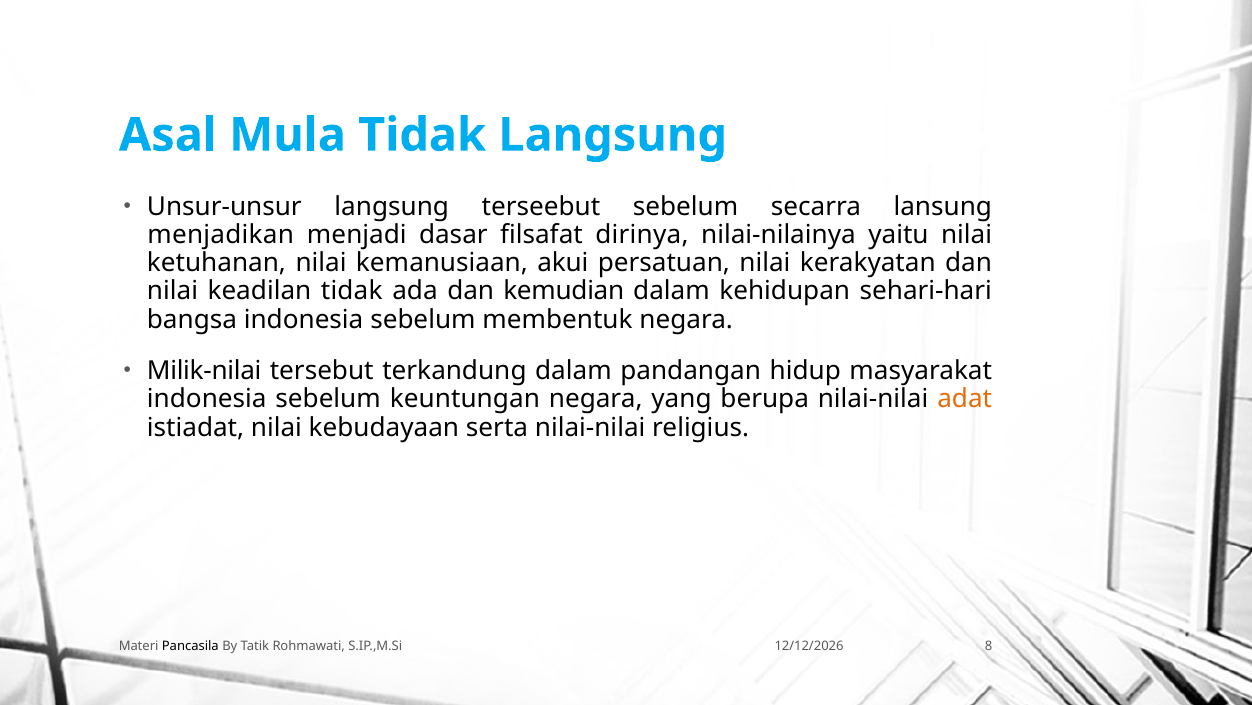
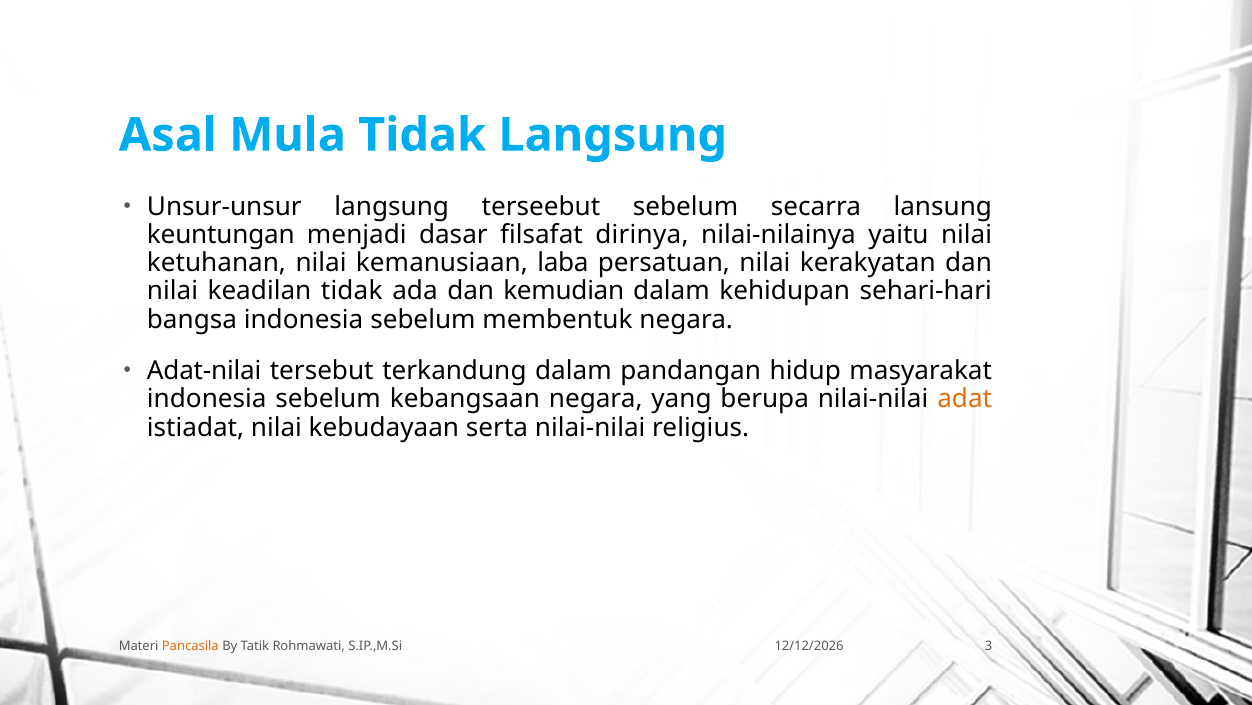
menjadikan: menjadikan -> keuntungan (221, 235)
akui: akui -> laba (563, 263)
Milik-nilai: Milik-nilai -> Adat-nilai (204, 371)
keuntungan: keuntungan -> kebangsaan (465, 399)
Pancasila colour: black -> orange (190, 646)
8: 8 -> 3 (989, 646)
